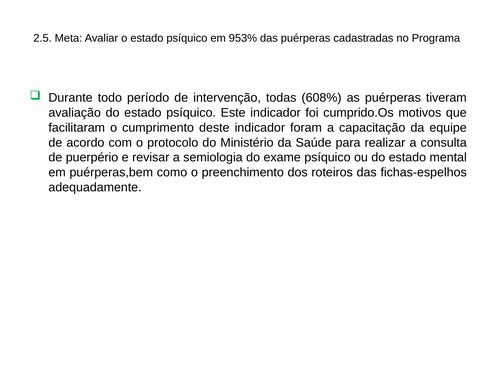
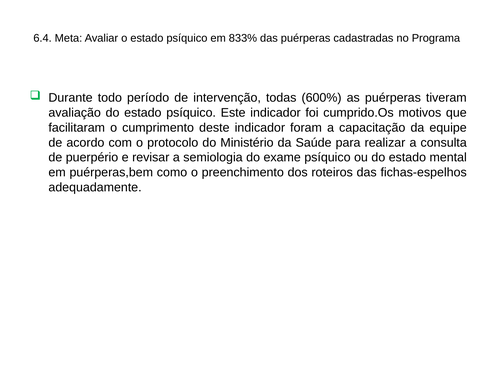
2.5: 2.5 -> 6.4 (43, 38)
953%: 953% -> 833% (243, 38)
608%: 608% -> 600% (322, 98)
